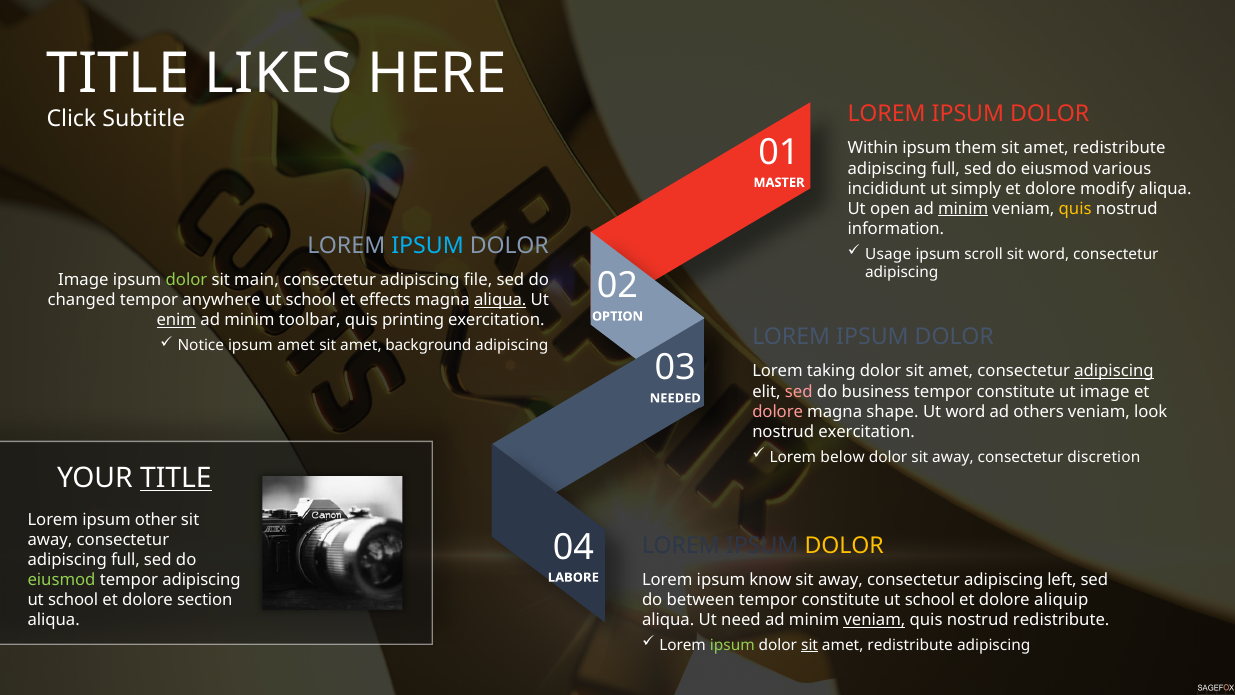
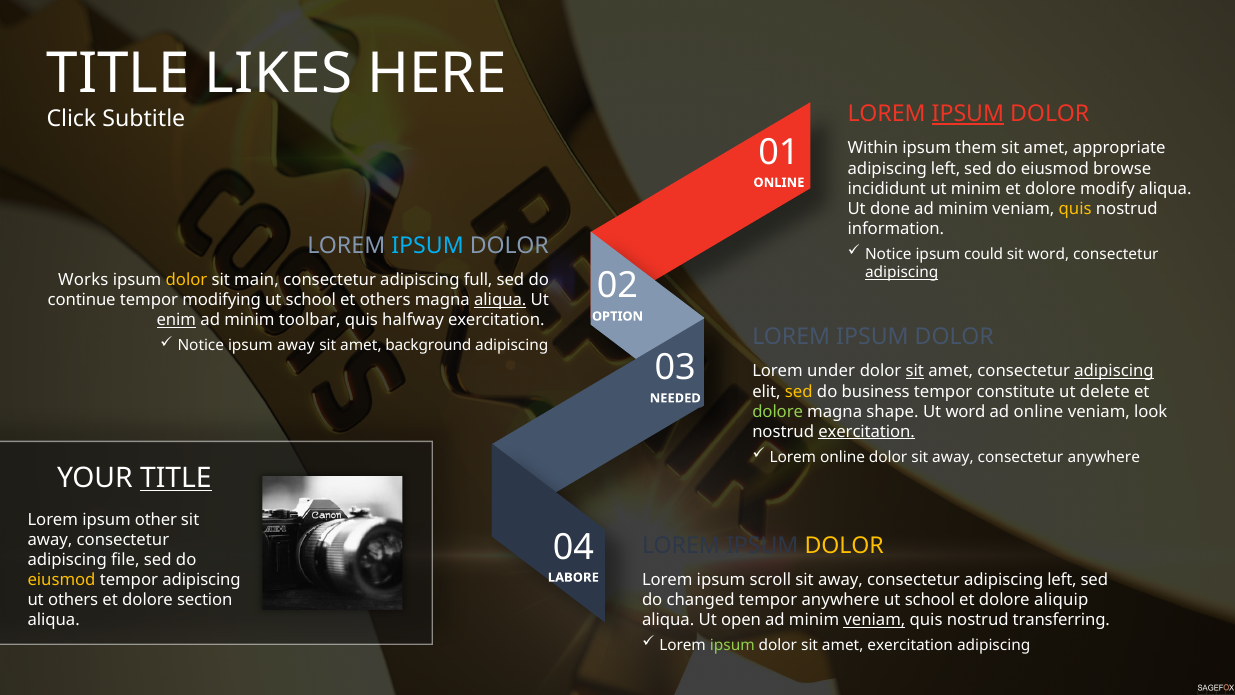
IPSUM underline: none -> present (968, 114)
redistribute: redistribute -> appropriate (1119, 148)
full: full -> left (946, 168)
various: various -> browse (1122, 168)
MASTER: MASTER -> ONLINE (779, 182)
ut simply: simply -> minim (976, 189)
open: open -> done (890, 209)
minim underline: present -> none (963, 209)
Usage: Usage -> Notice (888, 254)
scroll: scroll -> could (984, 254)
adipiscing underline: none -> present (902, 273)
Image: Image -> Works (83, 280)
dolor colour: light green -> yellow (186, 280)
file: file -> full (478, 280)
changed: changed -> continue (82, 300)
anywhere: anywhere -> modifying (222, 300)
et effects: effects -> others (385, 300)
printing: printing -> halfway (413, 320)
ipsum amet: amet -> away (296, 346)
taking: taking -> under (831, 371)
sit underline: none -> present (915, 371)
sed colour: pink -> yellow (799, 391)
ut image: image -> delete (1105, 391)
dolore colour: pink -> light green (778, 411)
ad others: others -> online (1038, 411)
exercitation underline: none -> present (867, 432)
Lorem below: below -> online (843, 457)
consectetur discretion: discretion -> anywhere (1104, 457)
full: full -> file (125, 560)
know: know -> scroll (770, 579)
eiusmod colour: light green -> yellow (62, 580)
between: between -> changed (701, 599)
constitute: constitute -> anywhere (841, 599)
school: school -> others (73, 600)
need: need -> open (741, 620)
nostrud redistribute: redistribute -> transferring (1061, 620)
sit underline: present -> none (810, 645)
redistribute: redistribute -> exercitation (910, 645)
